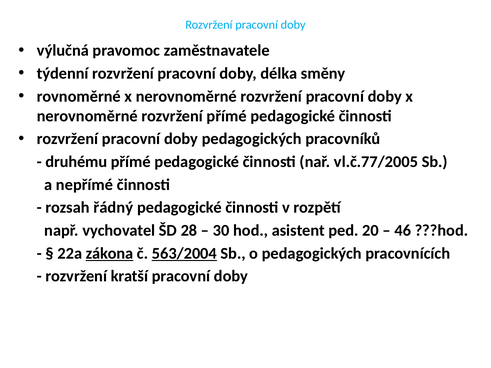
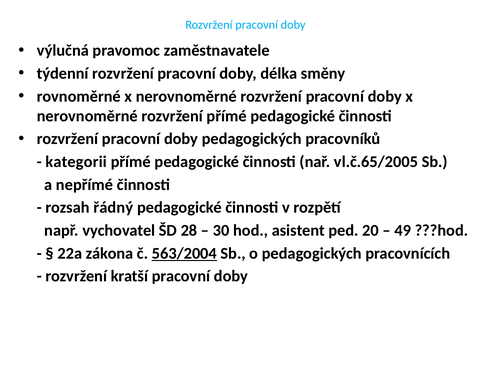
druhému: druhému -> kategorii (76, 162)
vl.č.77/2005: vl.č.77/2005 -> vl.č.65/2005 (376, 162)
46: 46 -> 49 (403, 231)
zákona underline: present -> none (110, 254)
